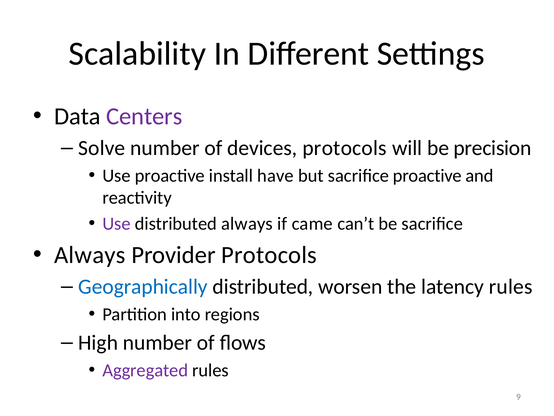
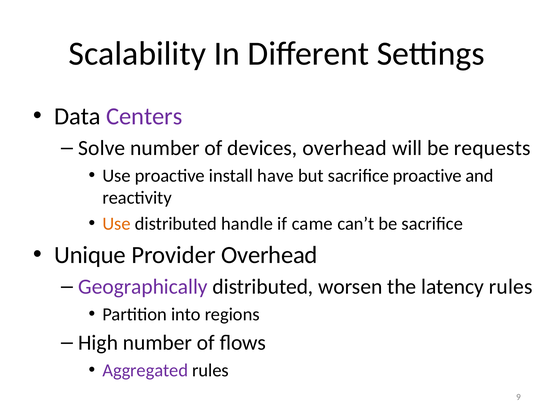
devices protocols: protocols -> overhead (345, 148)
precision: precision -> requests (492, 148)
Use colour: purple -> orange (117, 223)
distributed always: always -> handle (247, 223)
Always: Always -> Unique (90, 255)
Provider Protocols: Protocols -> Overhead (269, 255)
Geographically colour: blue -> purple (143, 286)
